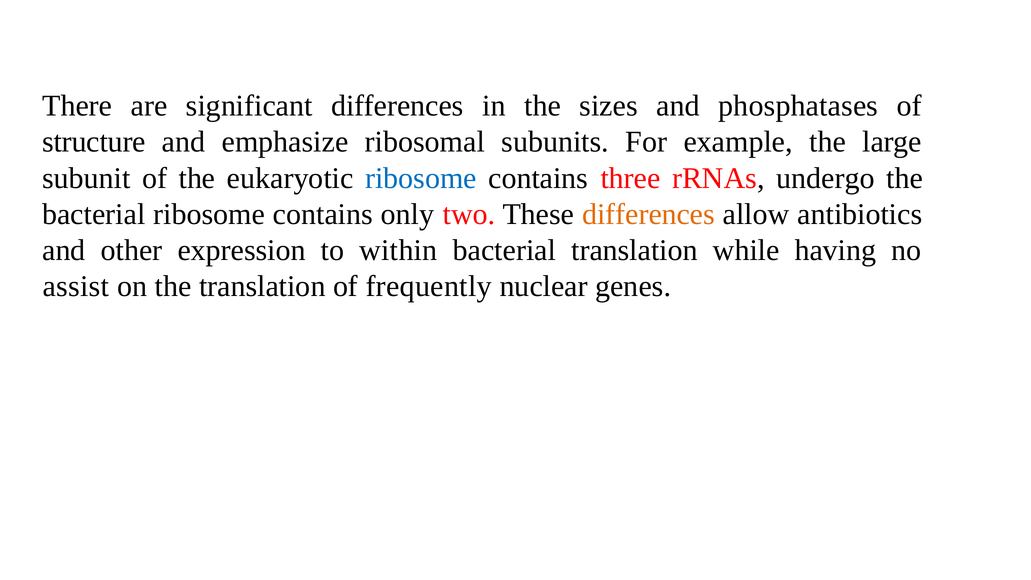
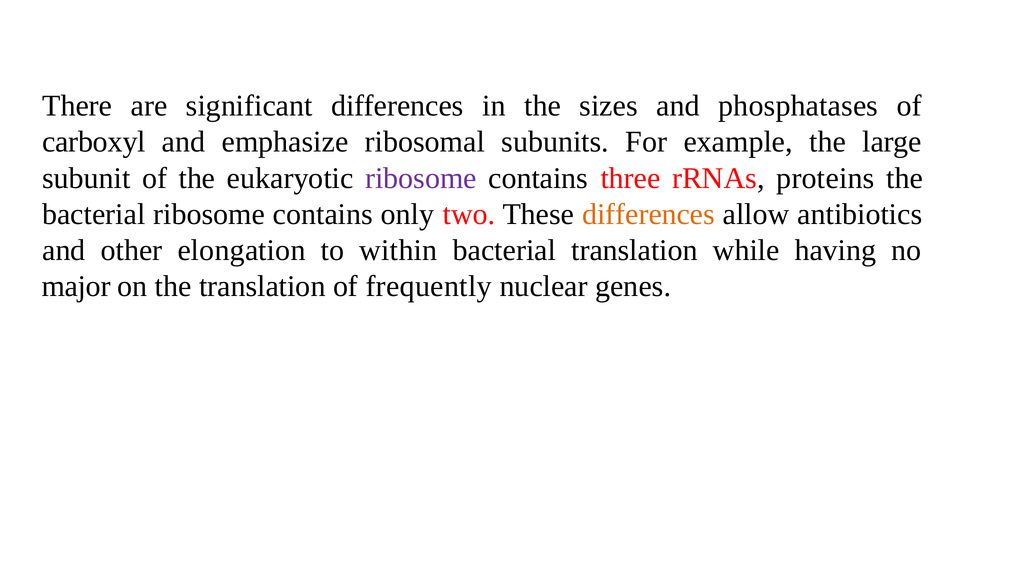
structure: structure -> carboxyl (94, 142)
ribosome colour: blue -> purple (421, 178)
undergo: undergo -> proteins (825, 178)
expression: expression -> elongation (242, 250)
assist: assist -> major (76, 286)
